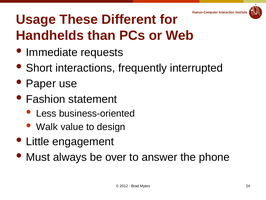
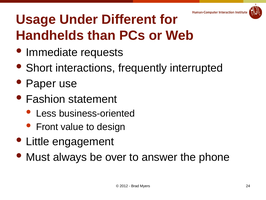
These: These -> Under (79, 19)
Walk: Walk -> Front (47, 127)
